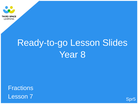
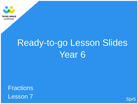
8: 8 -> 6 (83, 54)
